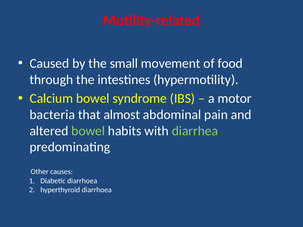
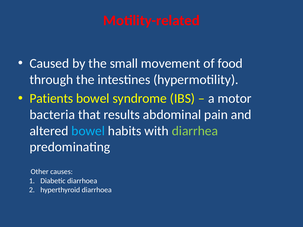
Calcium: Calcium -> Patients (51, 99)
almost: almost -> results (122, 115)
bowel colour: light green -> light blue (88, 131)
